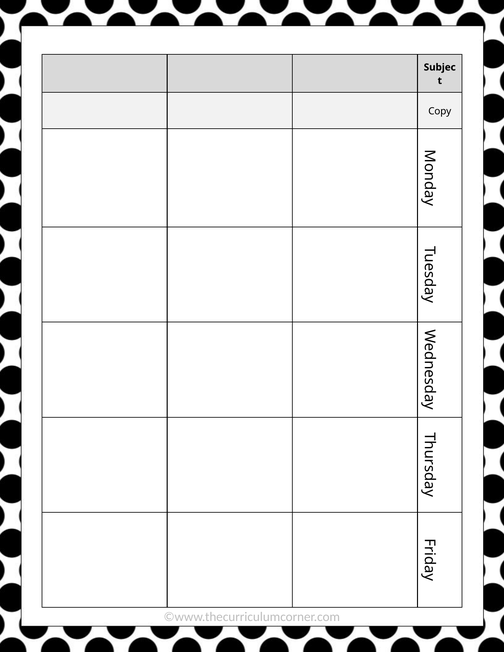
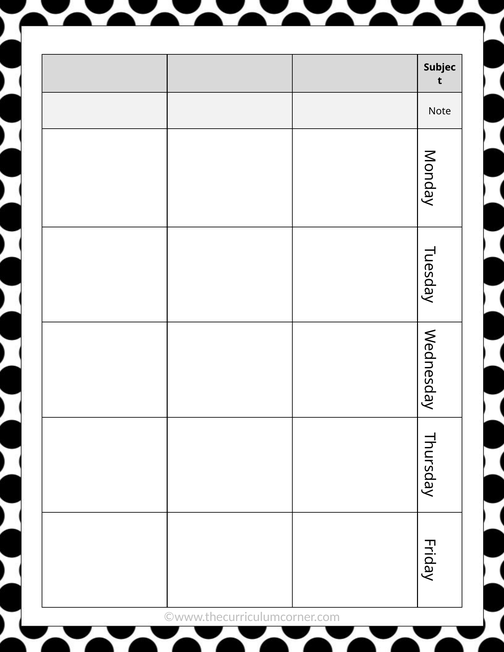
Copy: Copy -> Note (440, 111)
